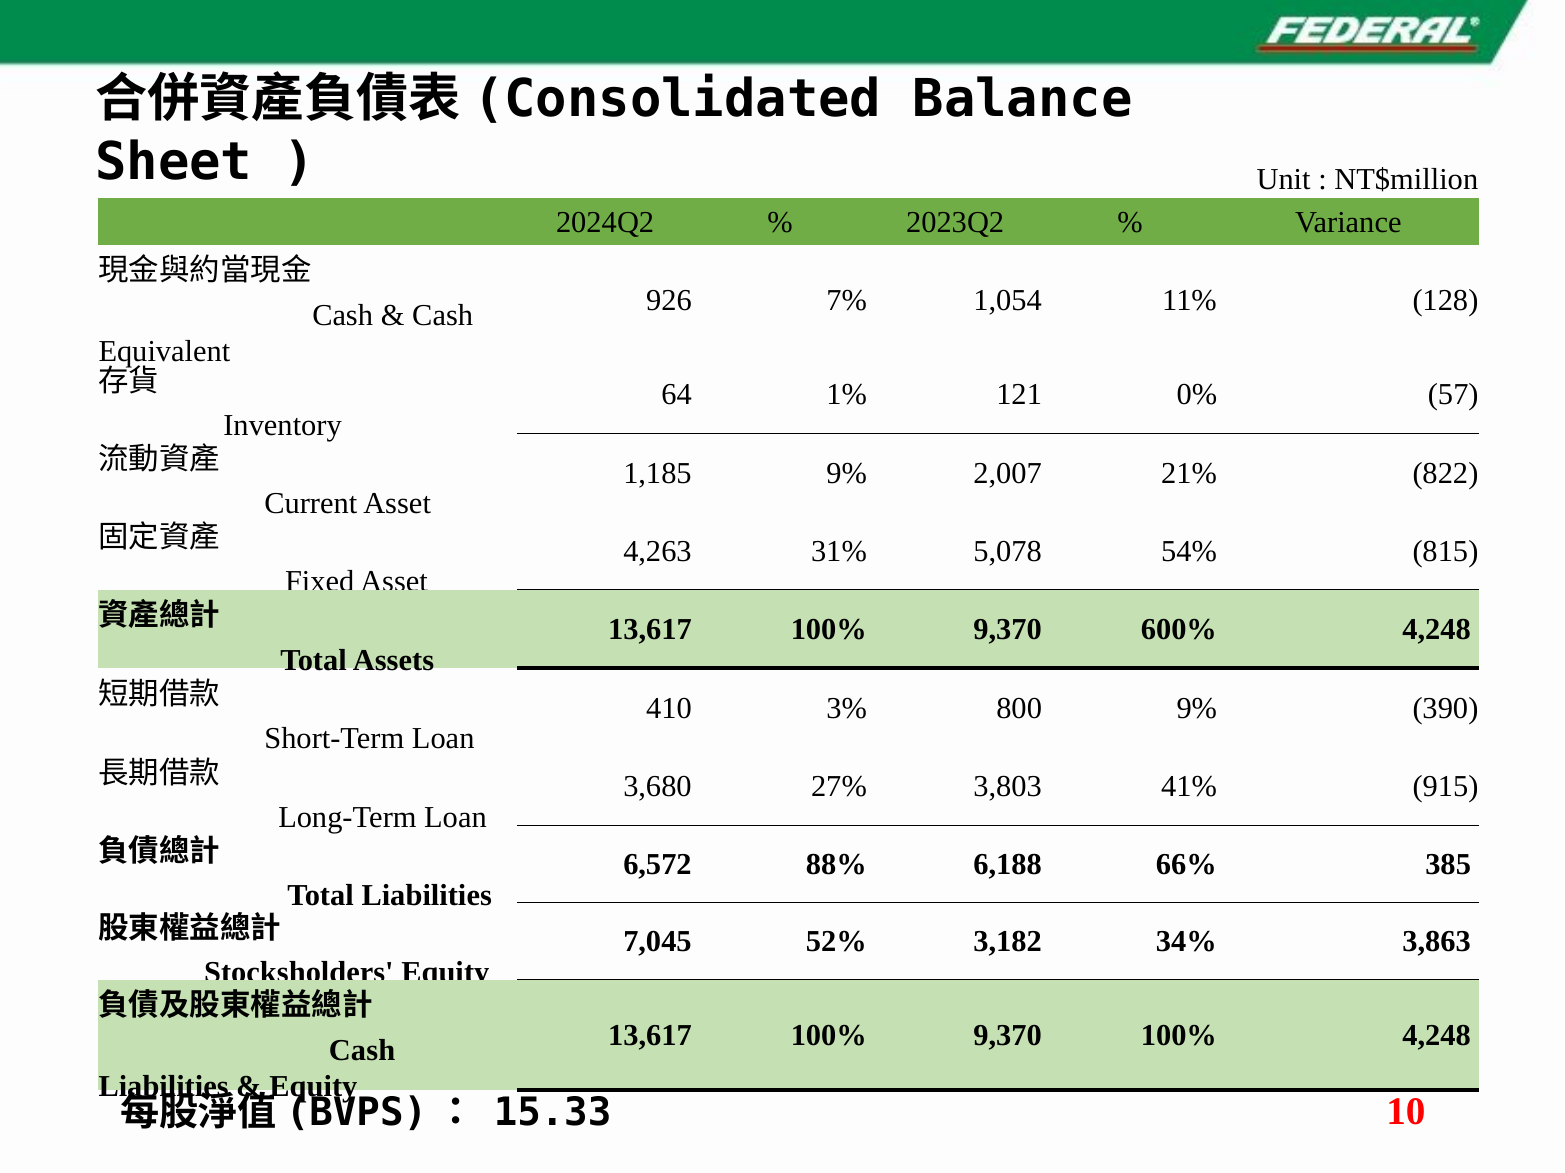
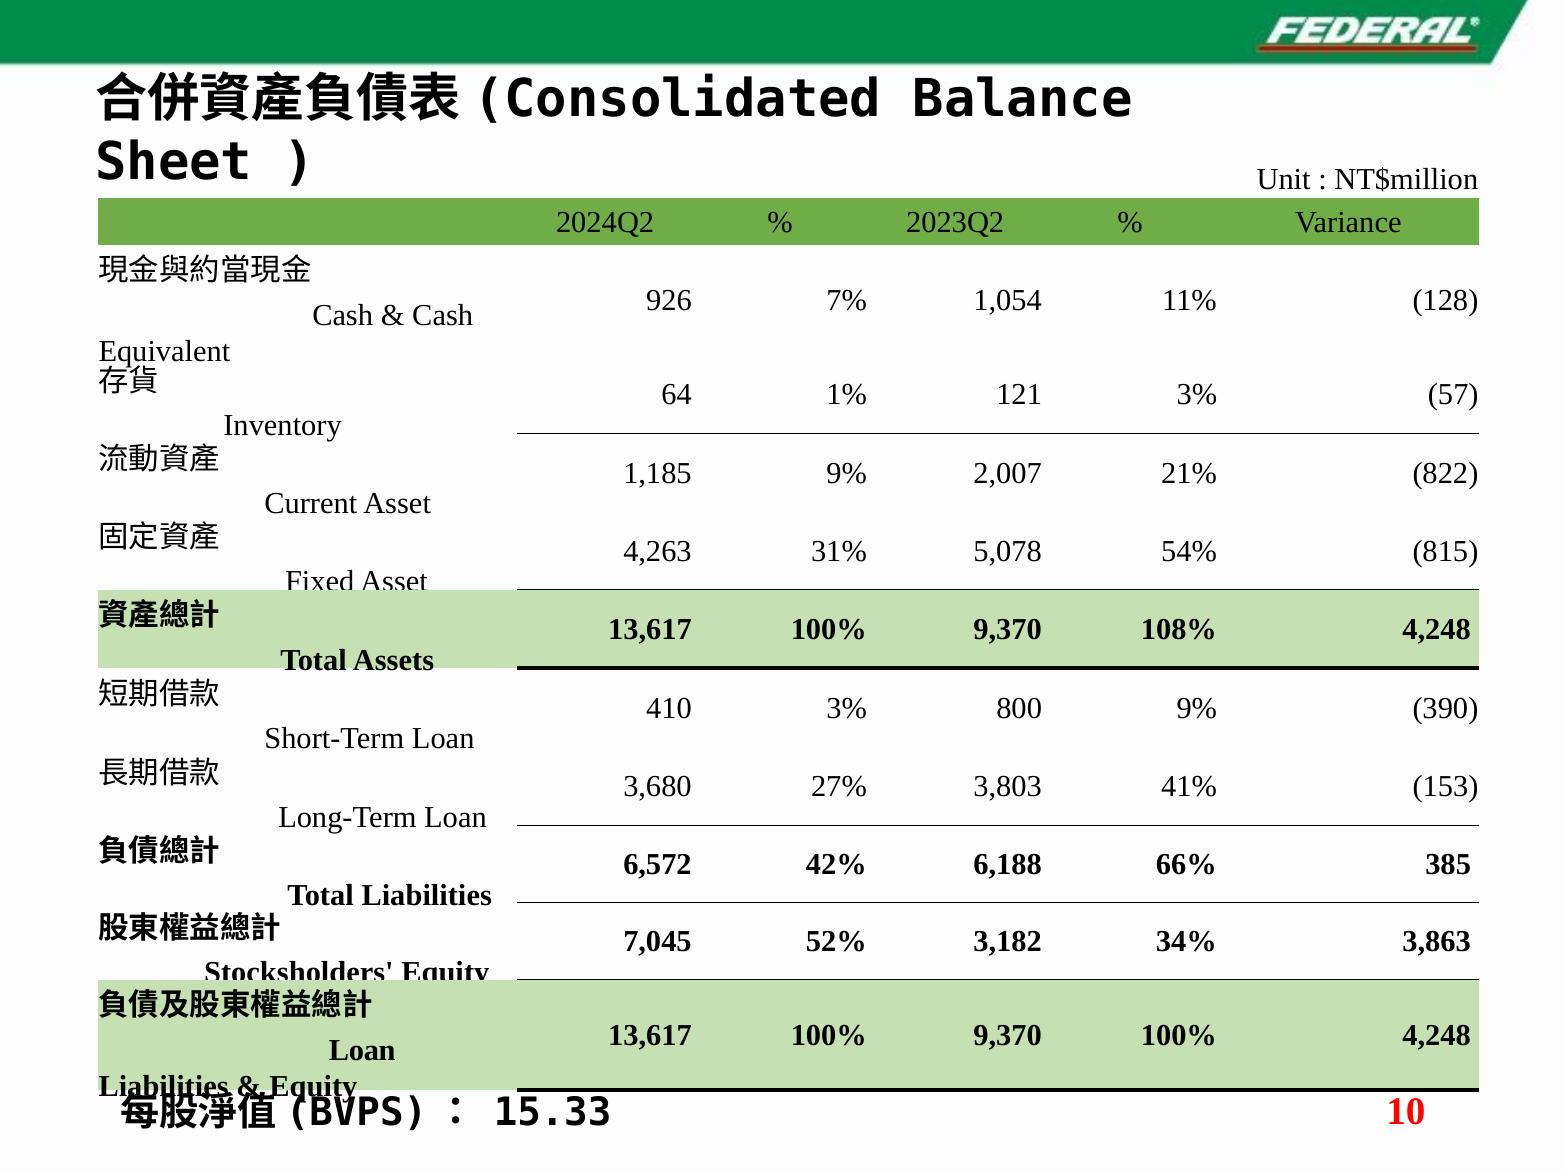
121 0%: 0% -> 3% (1197, 395)
600%: 600% -> 108% (1179, 630)
915: 915 -> 153 (1446, 787)
88%: 88% -> 42% (836, 865)
Cash: Cash -> Loan (362, 1051)
